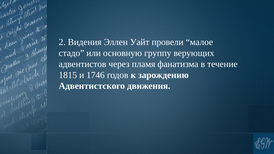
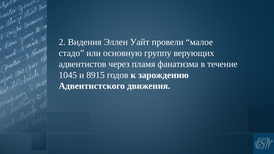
1815: 1815 -> 1045 (68, 75)
1746: 1746 -> 8915 (96, 75)
